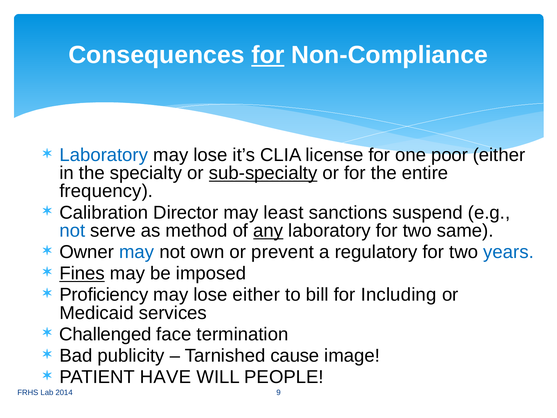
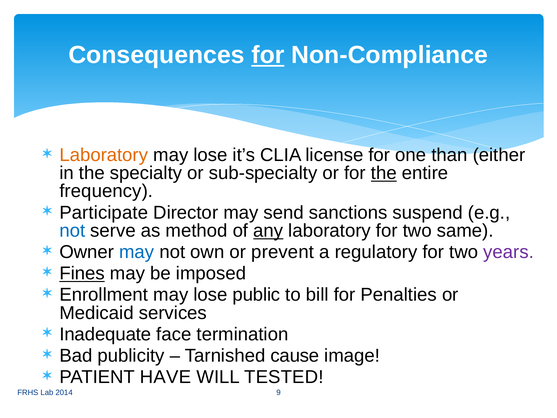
Laboratory colour: blue -> orange (104, 155)
poor: poor -> than (449, 155)
sub-specialty underline: present -> none (263, 173)
the underline: none -> present (384, 173)
Calibration: Calibration -> Participate (104, 212)
least: least -> send (284, 212)
years colour: blue -> purple (509, 252)
Proficiency: Proficiency -> Enrollment (104, 295)
lose either: either -> public (256, 295)
Including: Including -> Penalties (399, 295)
Challenged: Challenged -> Inadequate (105, 334)
PEOPLE: PEOPLE -> TESTED (284, 377)
